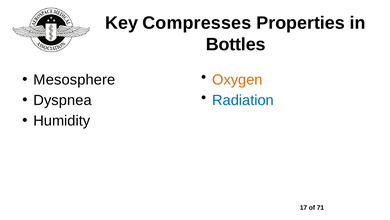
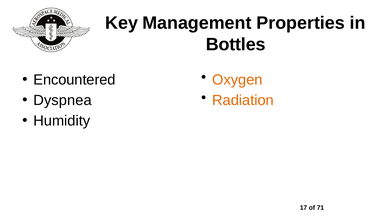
Compresses: Compresses -> Management (197, 23)
Mesosphere: Mesosphere -> Encountered (74, 80)
Radiation colour: blue -> orange (243, 100)
